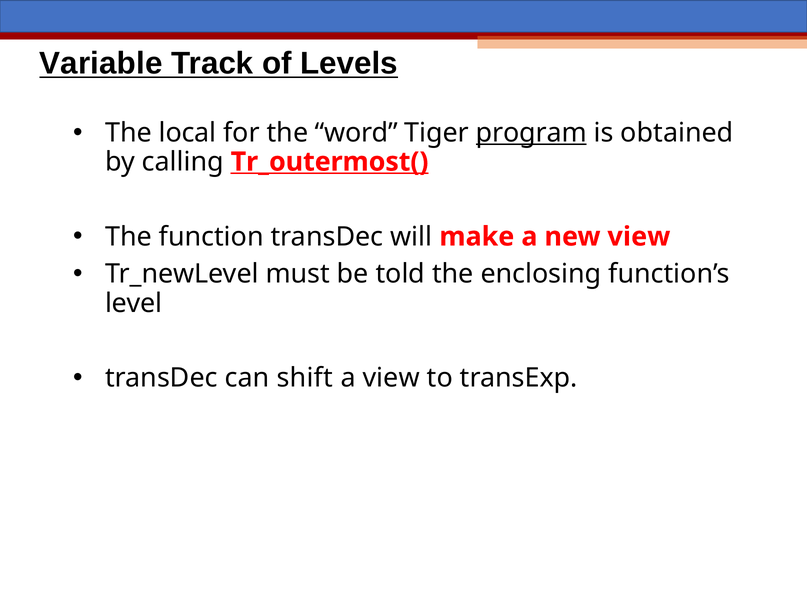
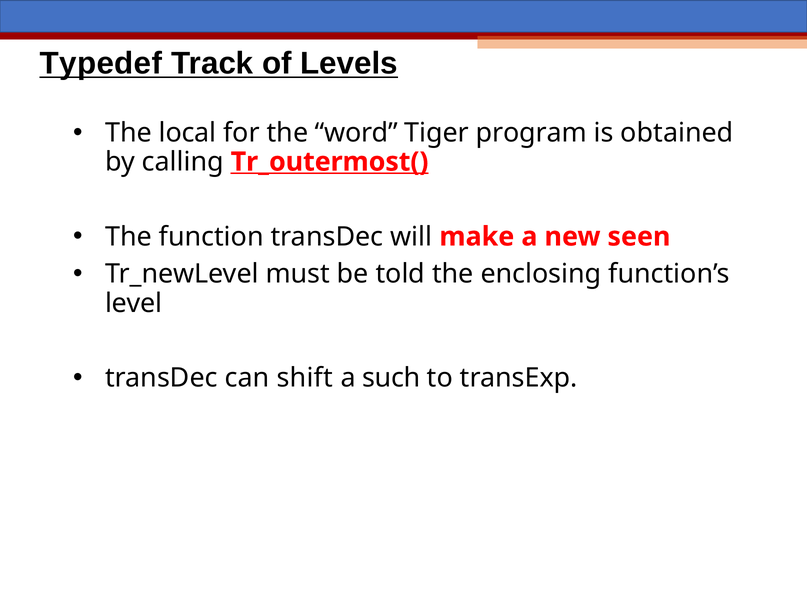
Variable: Variable -> Typedef (101, 64)
program underline: present -> none (531, 133)
new view: view -> seen (639, 237)
a view: view -> such (391, 378)
